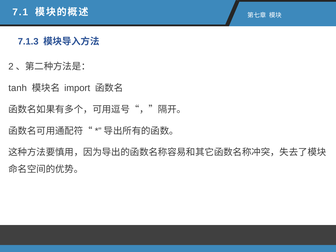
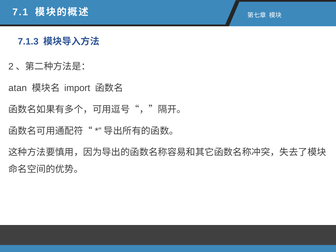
tanh: tanh -> atan (18, 88)
